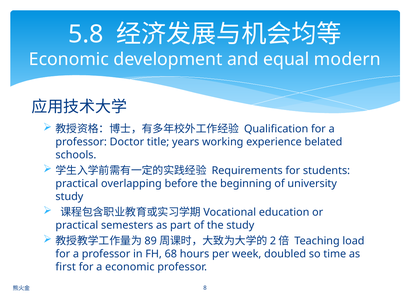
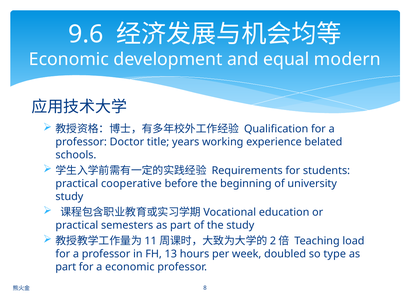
5.8: 5.8 -> 9.6 (86, 34)
overlapping: overlapping -> cooperative (131, 184)
89: 89 -> 11 (151, 241)
68: 68 -> 13 (171, 254)
time: time -> type (335, 254)
first: first -> part (66, 267)
